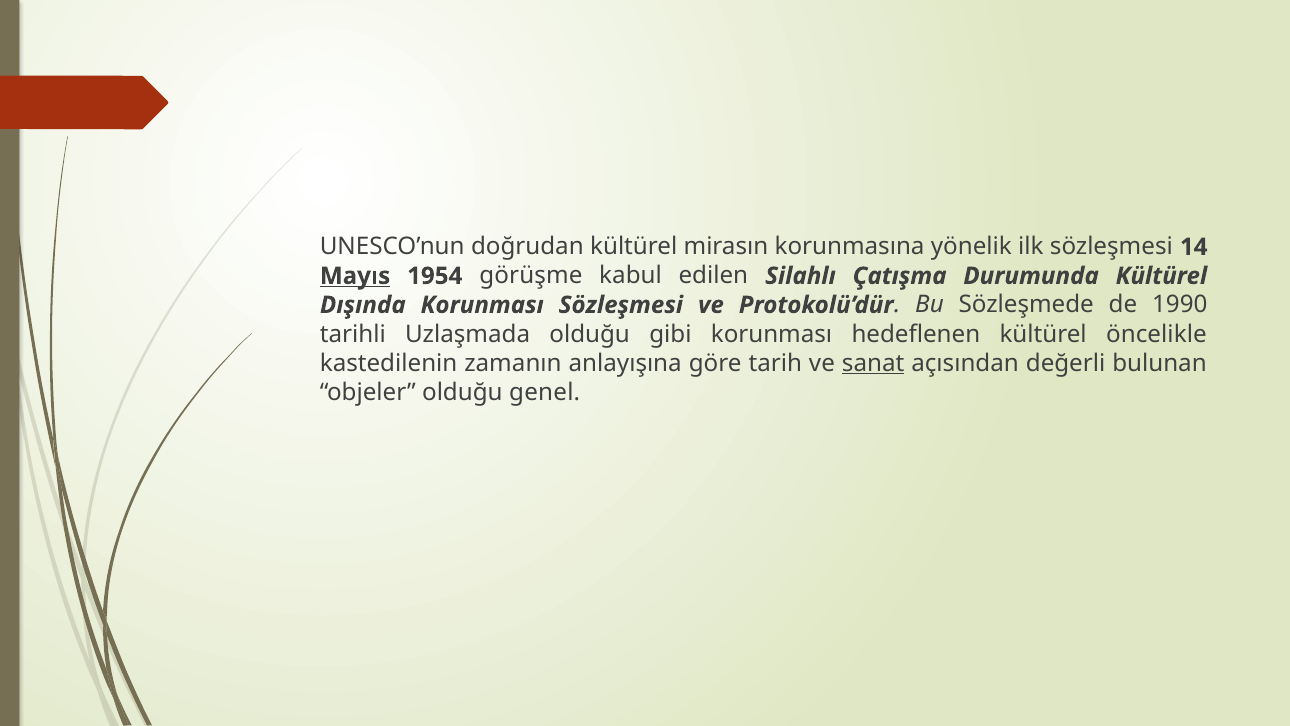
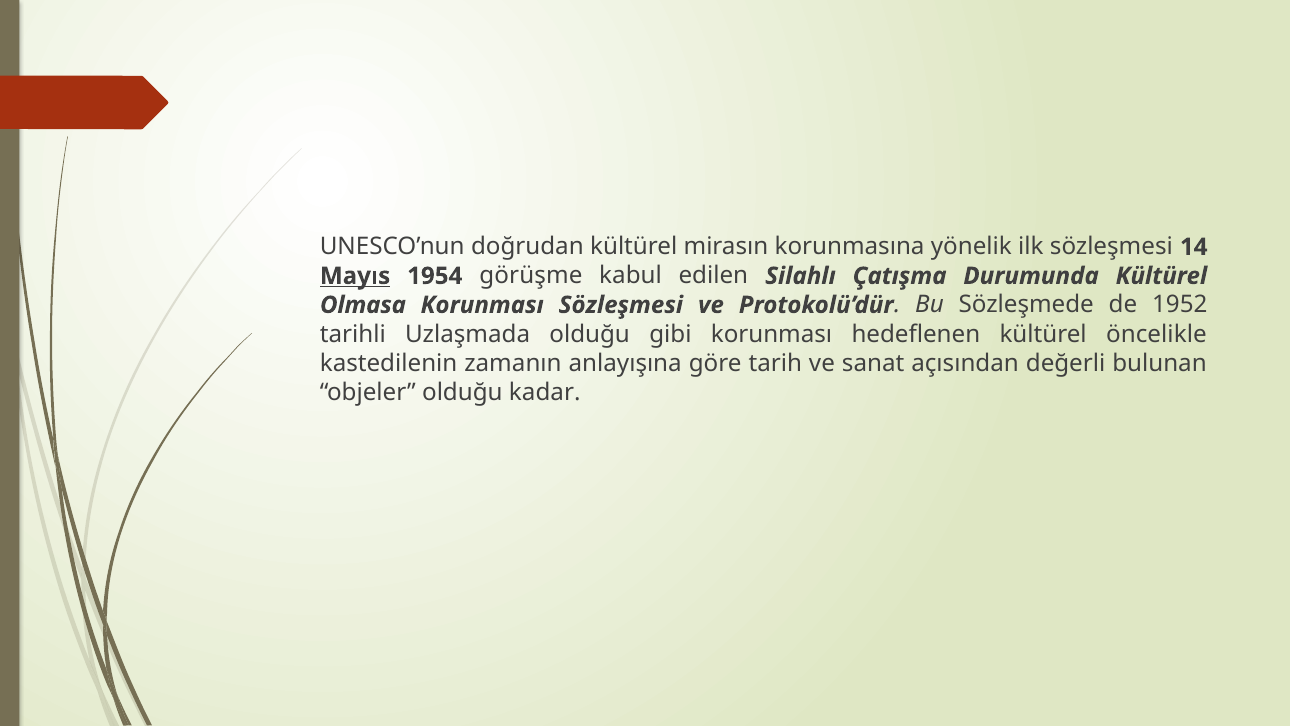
Dışında: Dışında -> Olmasa (363, 305)
1990: 1990 -> 1952 (1180, 305)
sanat underline: present -> none (873, 363)
genel: genel -> kadar (545, 392)
